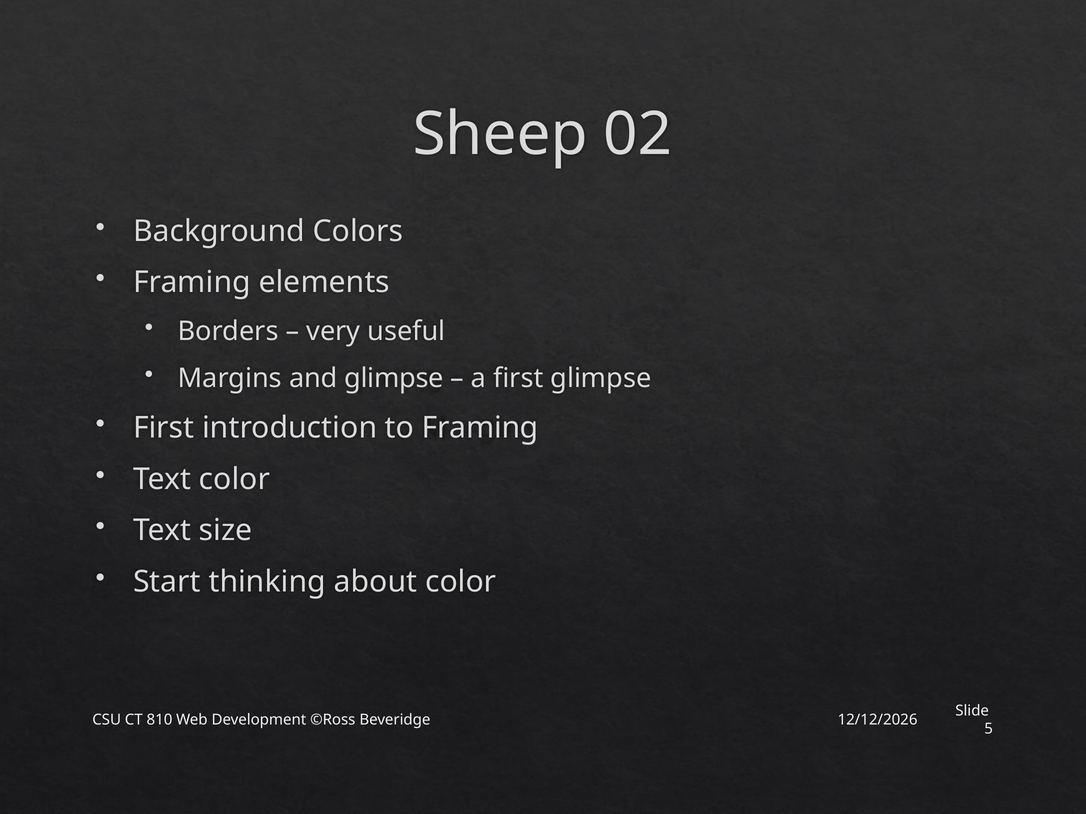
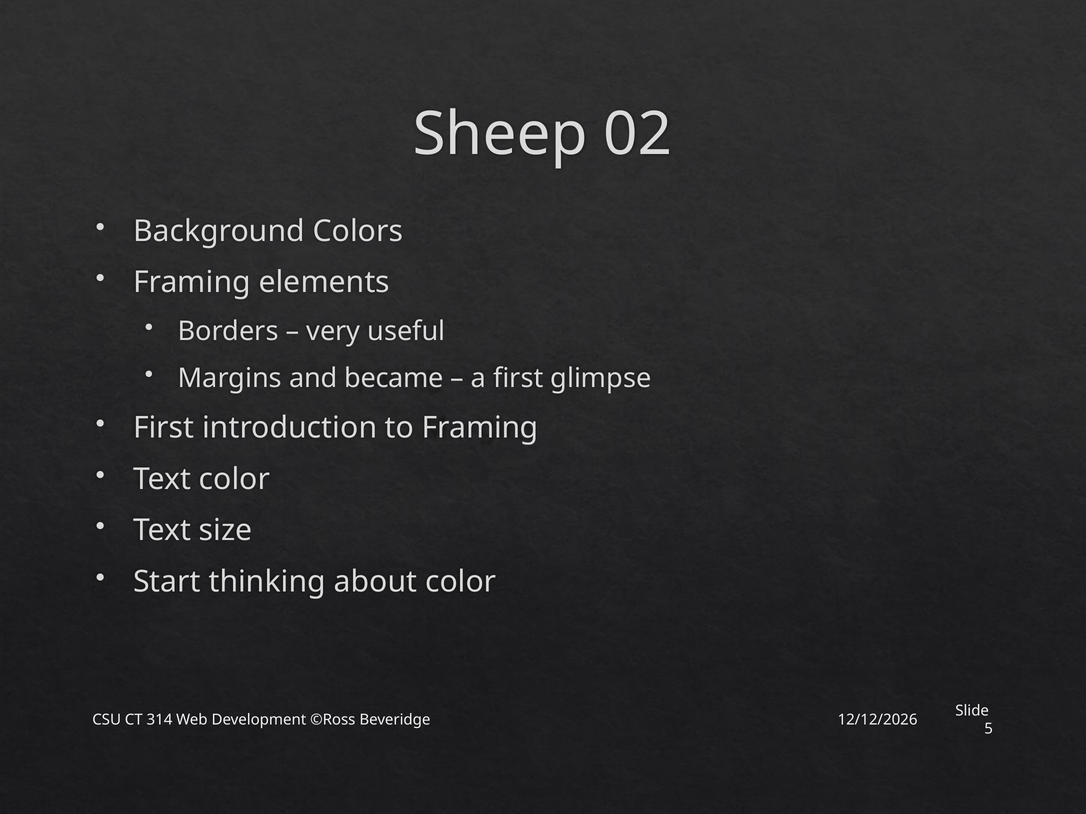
and glimpse: glimpse -> became (394, 378)
810: 810 -> 314 (160, 720)
